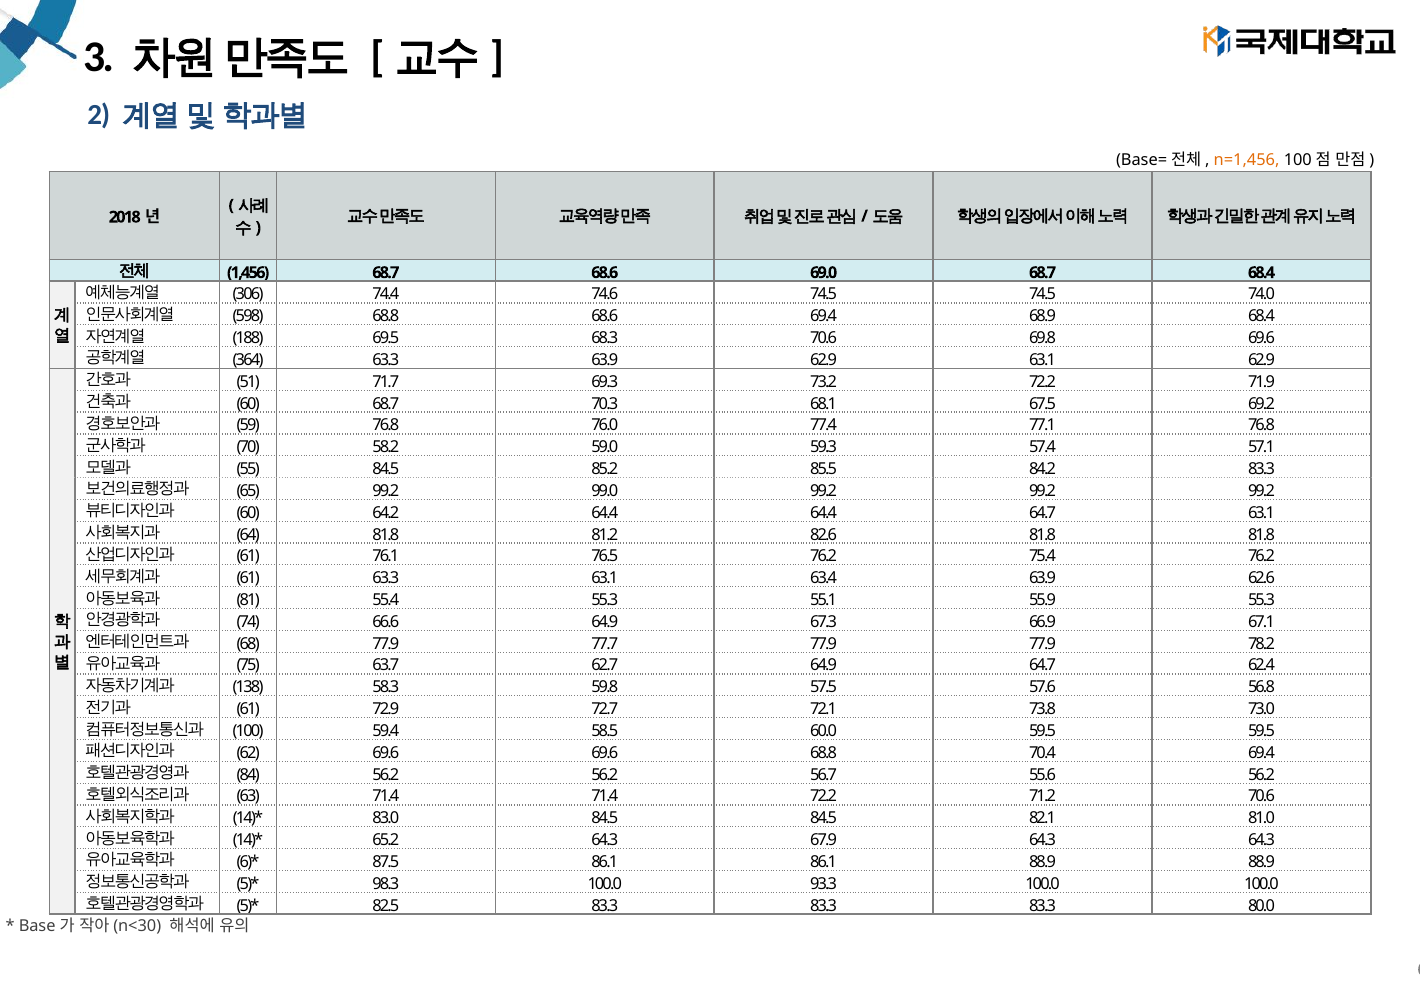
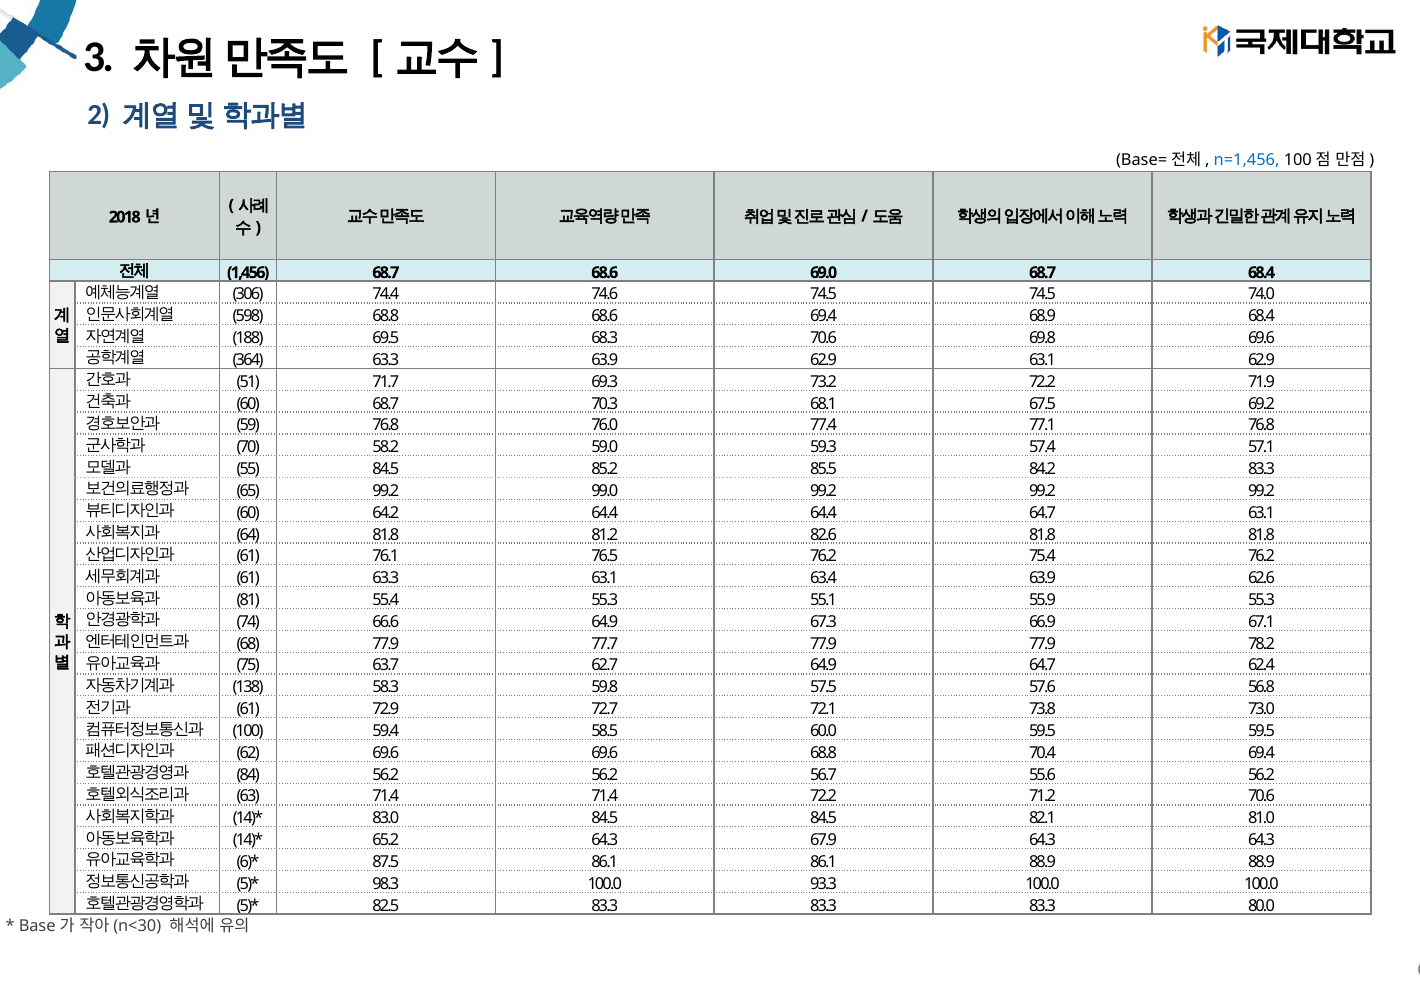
n=1,456 colour: orange -> blue (1247, 160)
